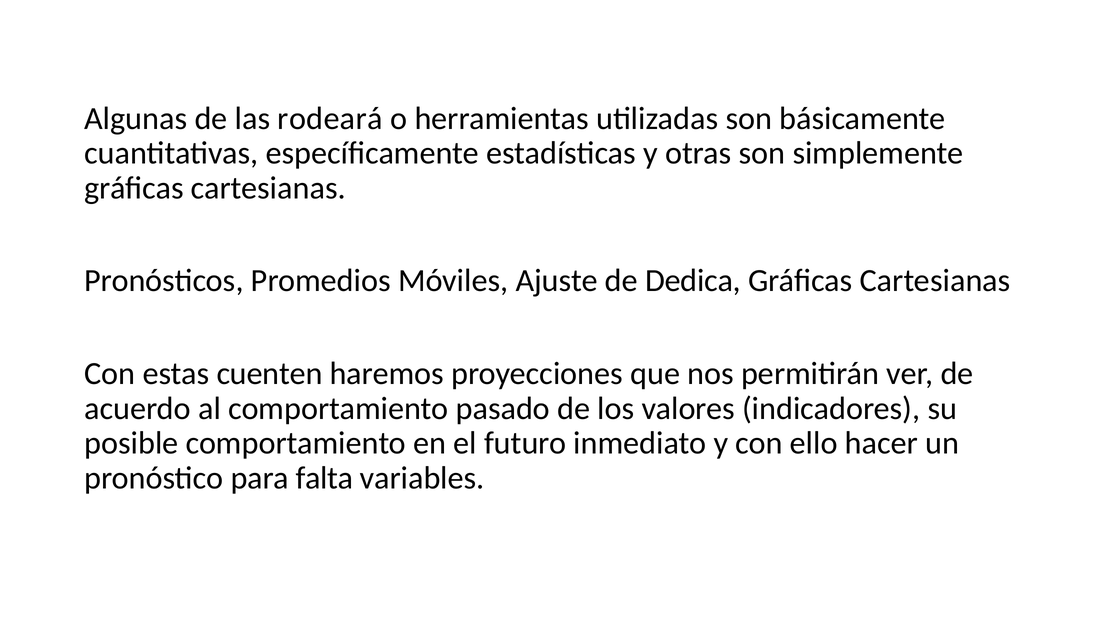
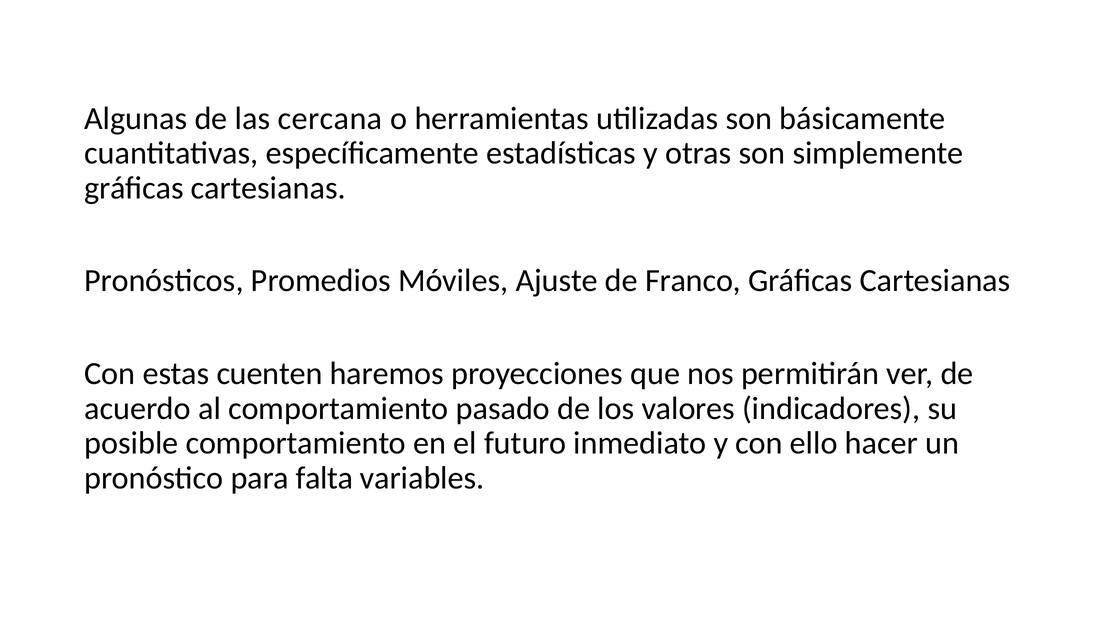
rodeará: rodeará -> cercana (330, 118)
Dedica: Dedica -> Franco (693, 281)
